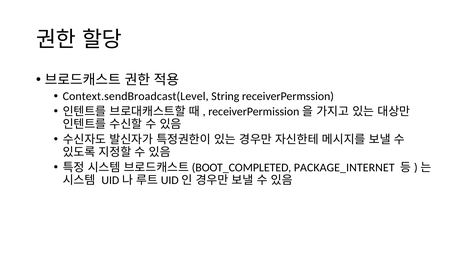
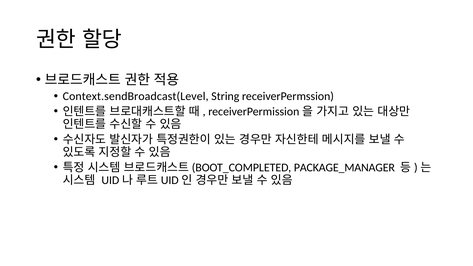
PACKAGE_INTERNET: PACKAGE_INTERNET -> PACKAGE_MANAGER (344, 167)
